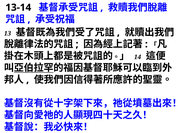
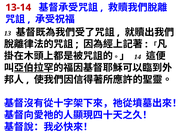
13-14 colour: black -> red (18, 7)
